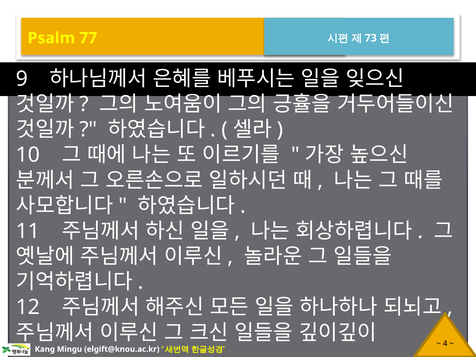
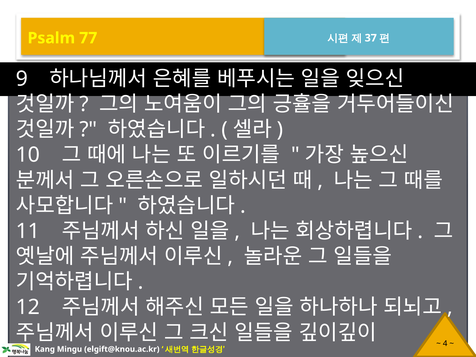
73: 73 -> 37 (371, 38)
